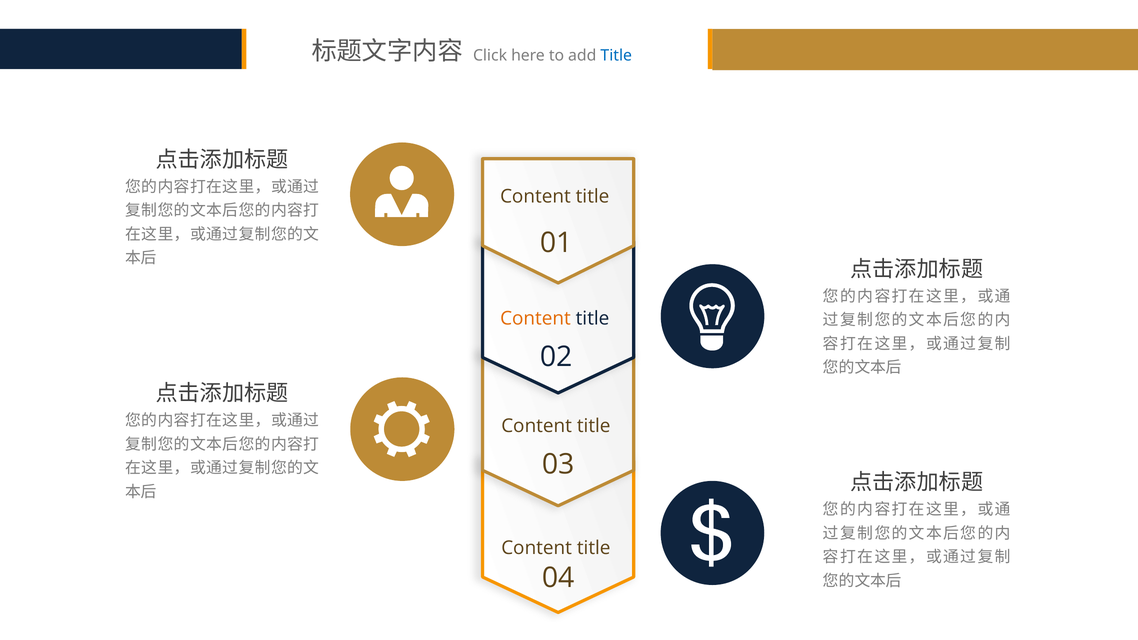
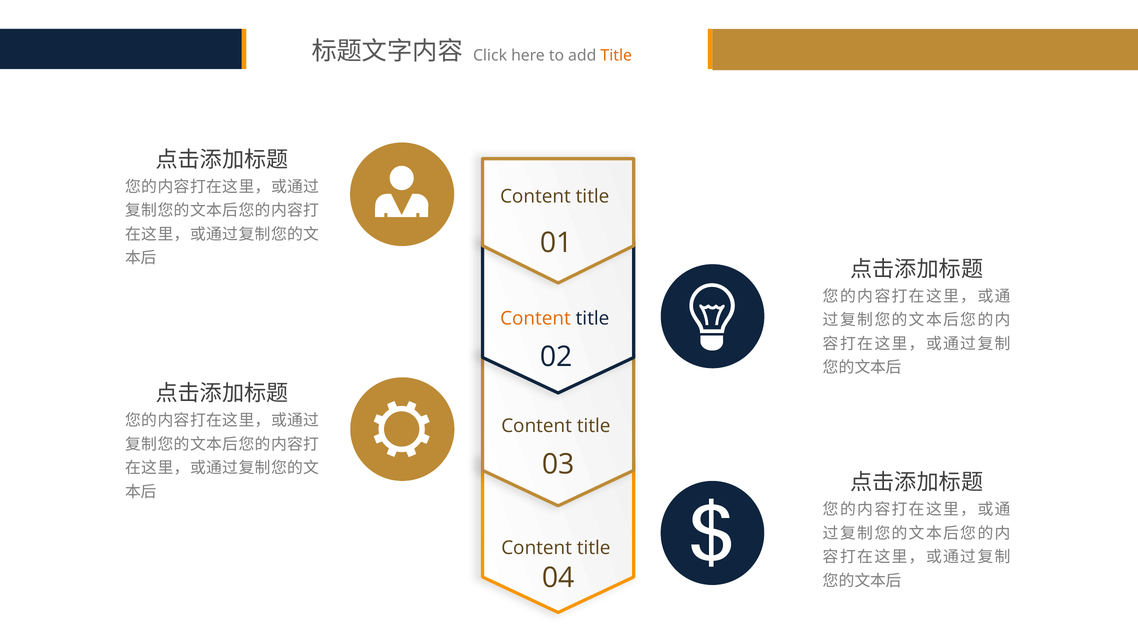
Title colour: blue -> orange (616, 55)
